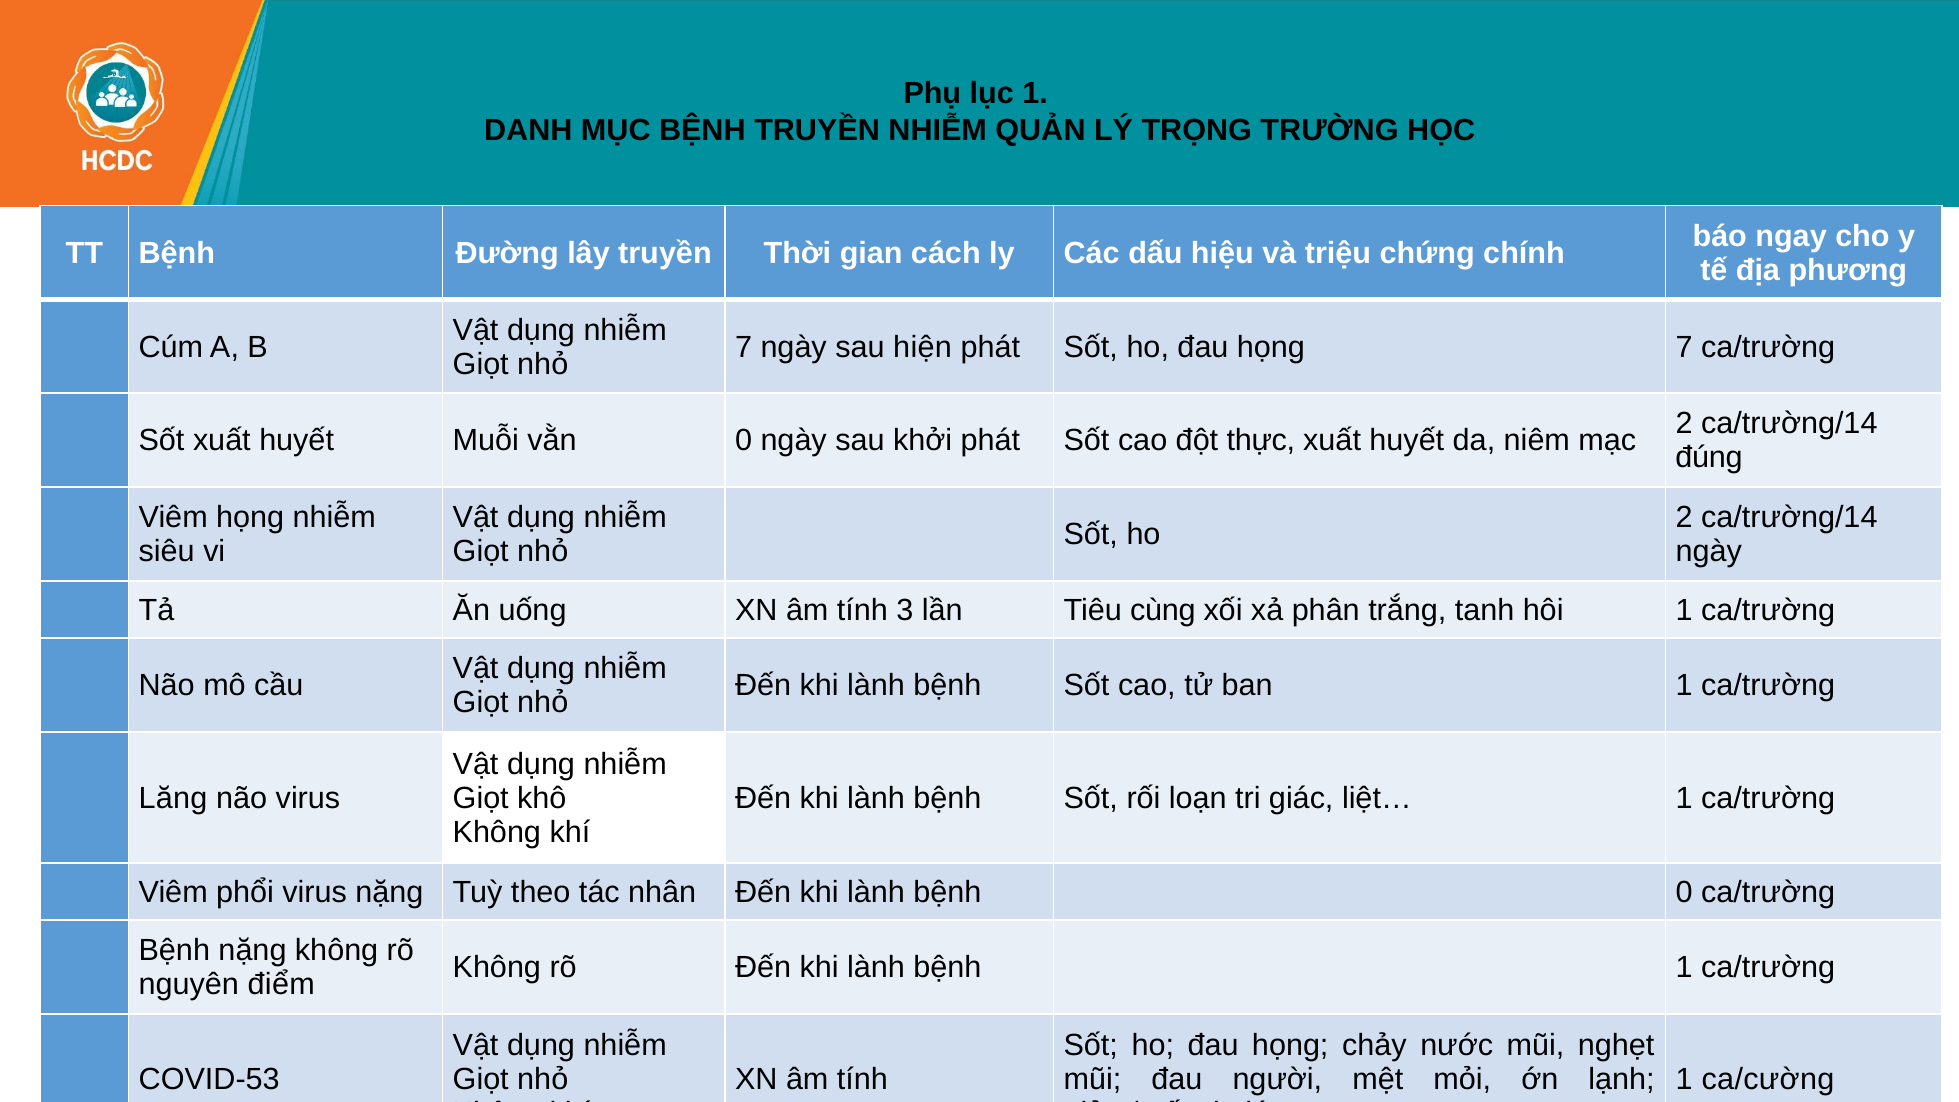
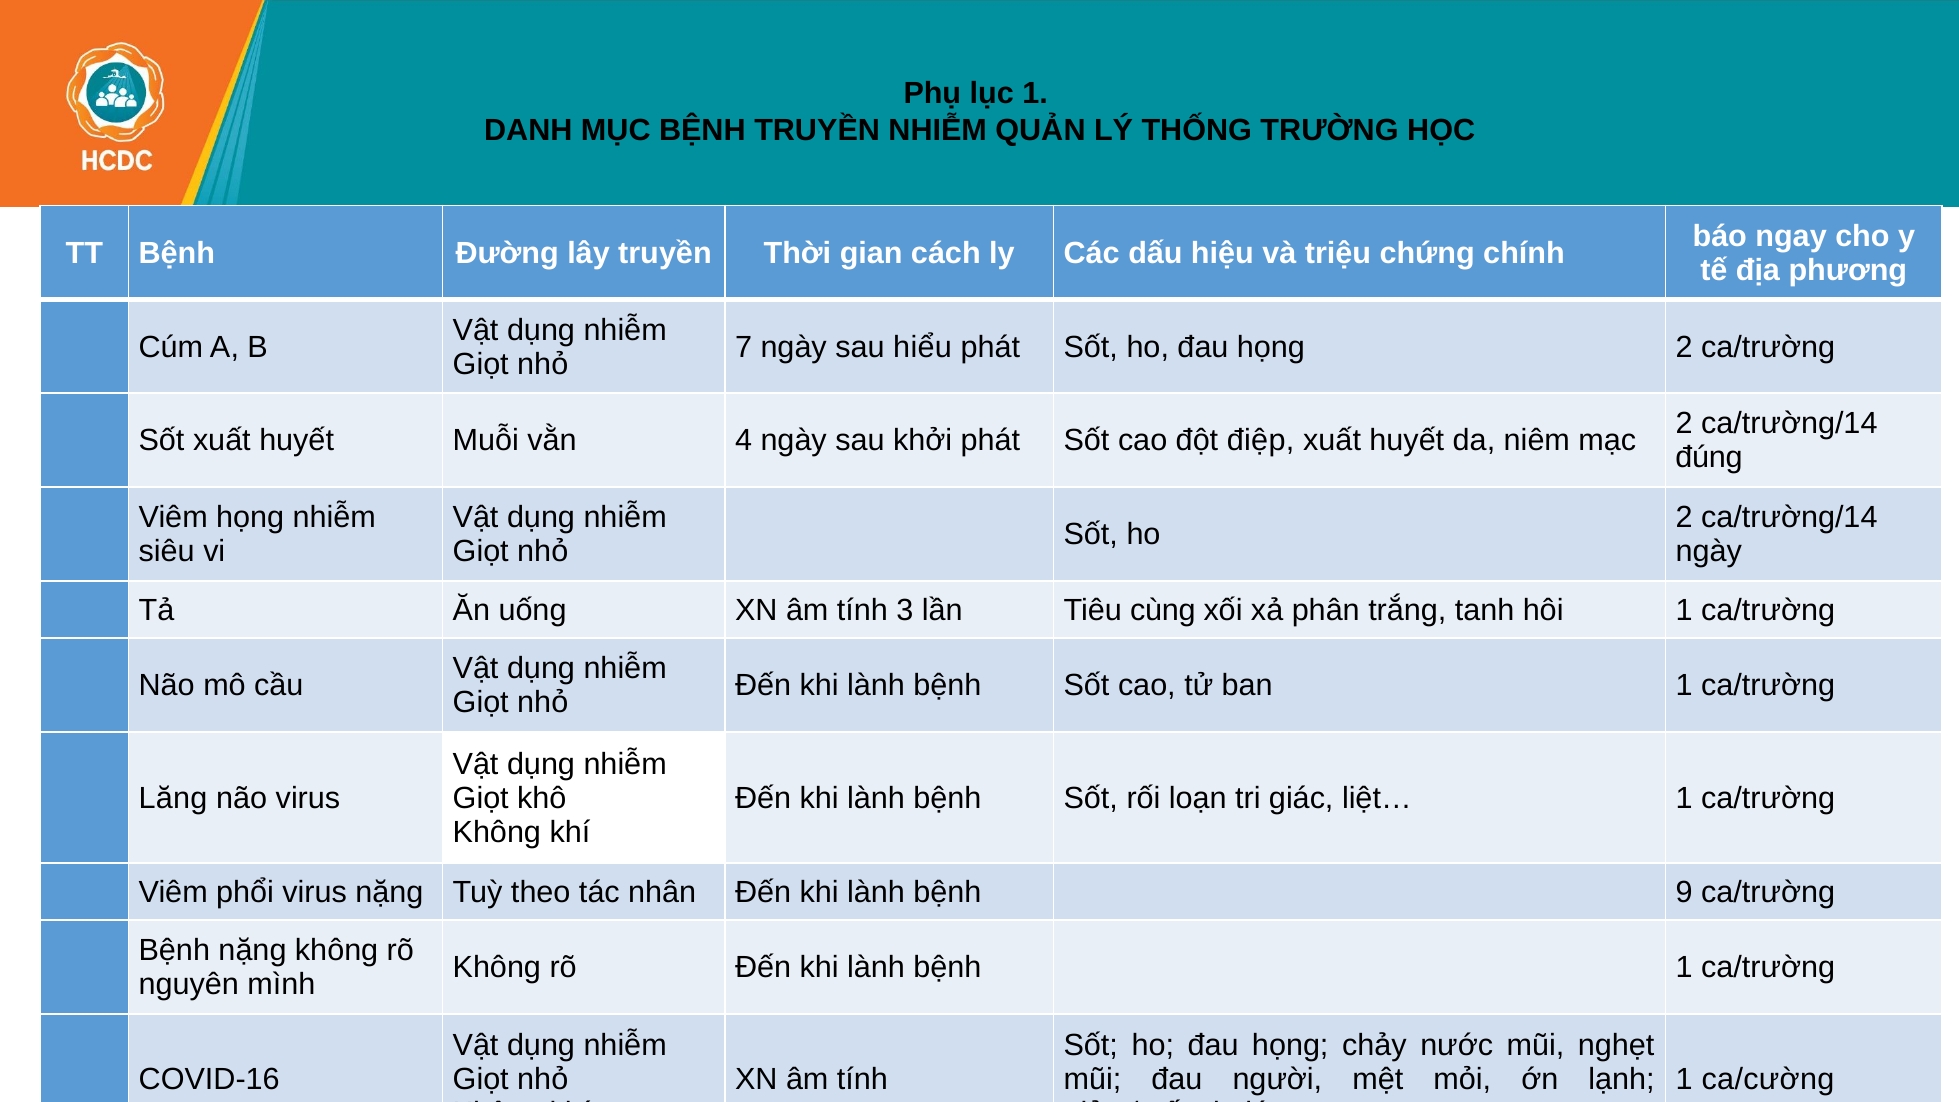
TRỌNG: TRỌNG -> THỐNG (1197, 131)
hiện: hiện -> hiểu (923, 347)
họng 7: 7 -> 2 (1684, 347)
vằn 0: 0 -> 4 (744, 441)
thực: thực -> điệp (1261, 441)
bệnh 0: 0 -> 9 (1684, 892)
điểm: điểm -> mình (281, 984)
COVID-53: COVID-53 -> COVID-16 (209, 1080)
